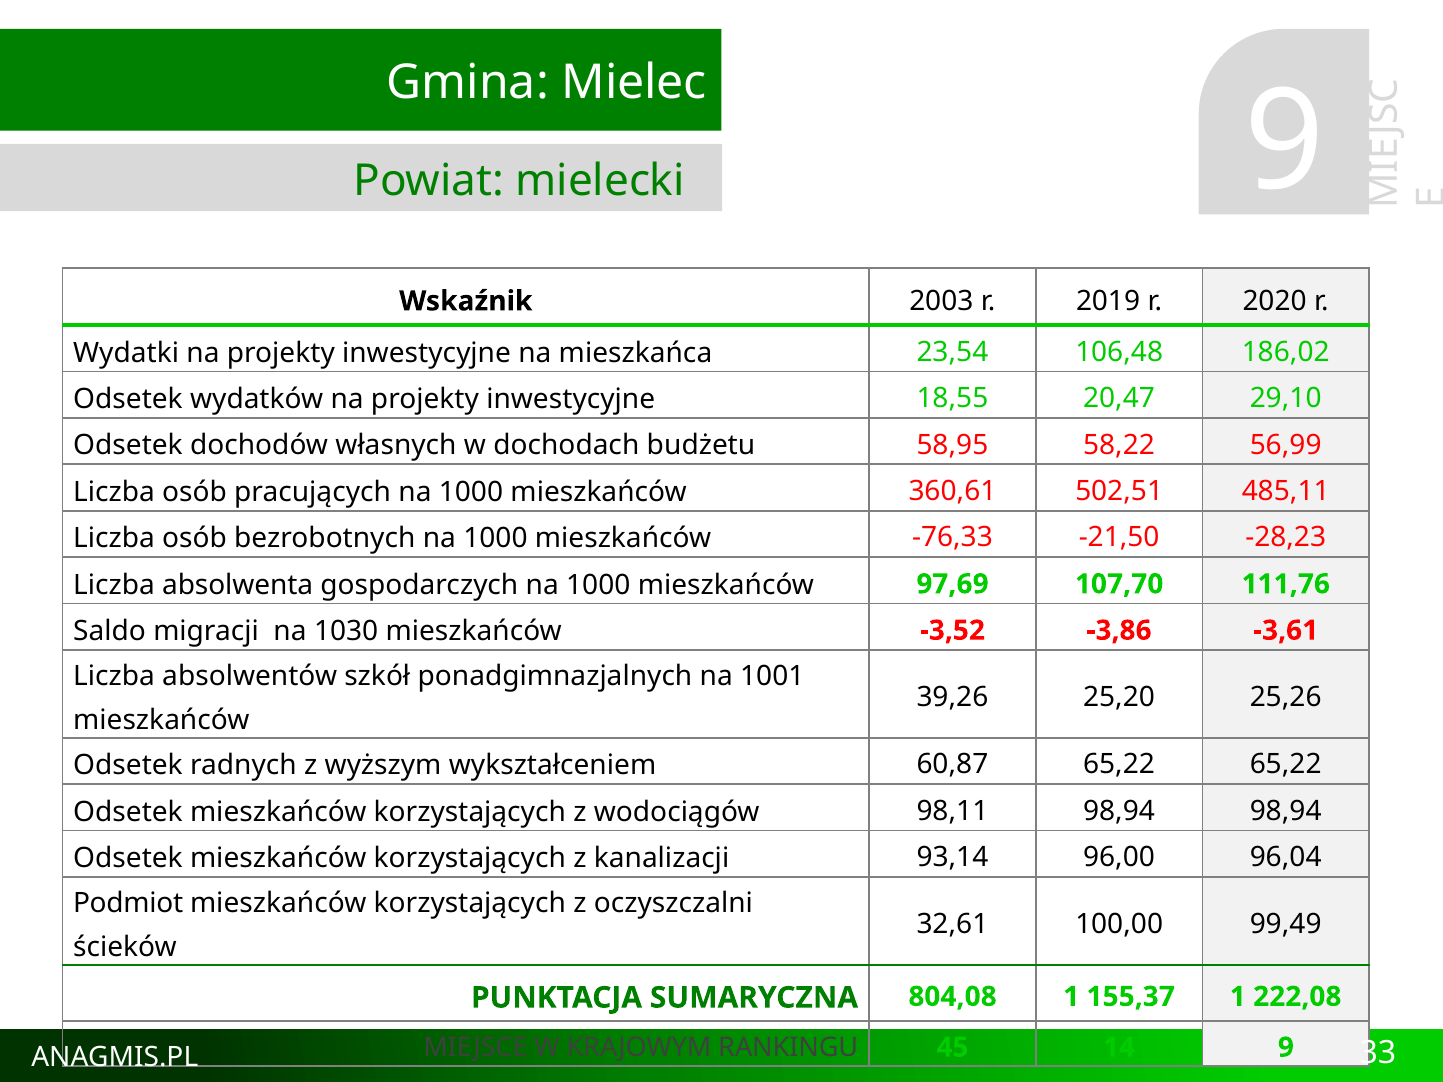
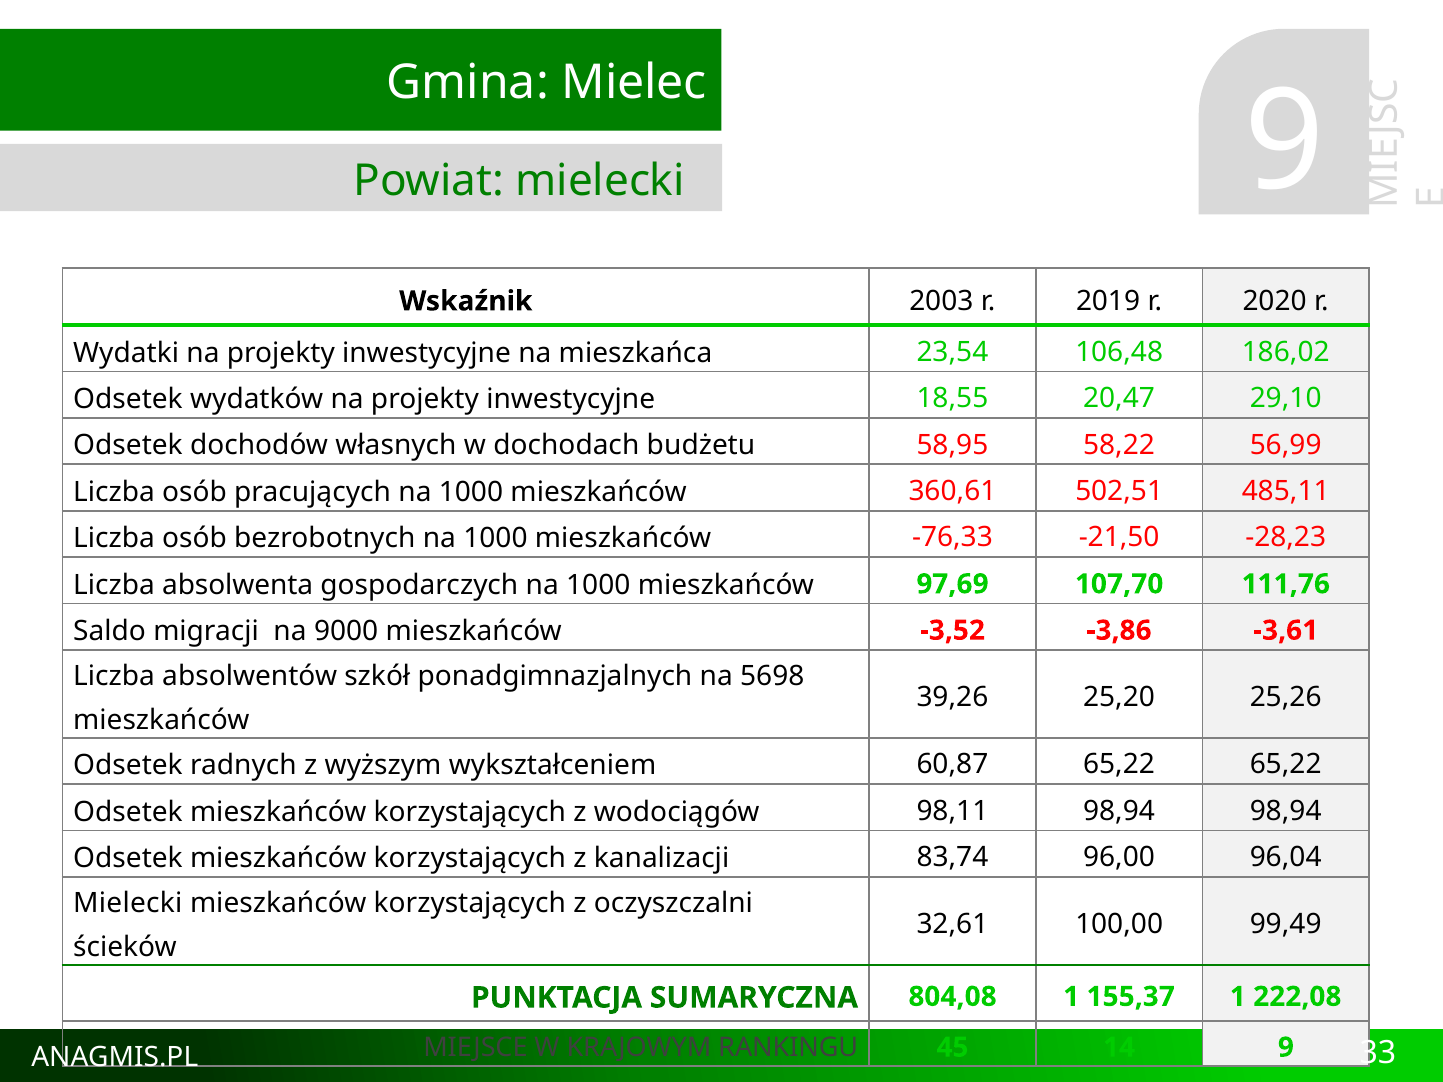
1030: 1030 -> 9000 (346, 631)
1001: 1001 -> 5698 (772, 677)
93,14: 93,14 -> 83,74 (952, 858)
Podmiot: Podmiot -> Mielecki (128, 904)
